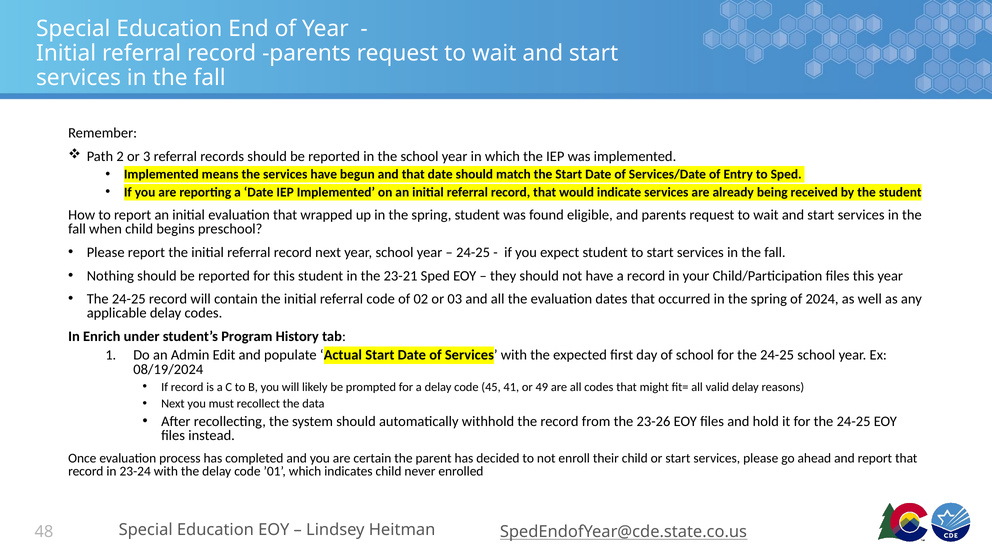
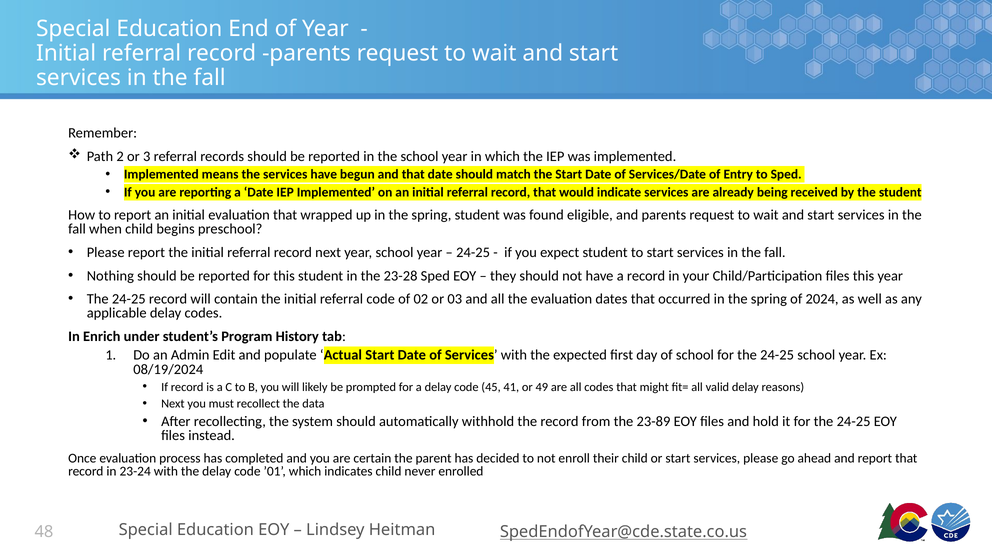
23-21: 23-21 -> 23-28 (401, 276)
23-26: 23-26 -> 23-89 (653, 421)
